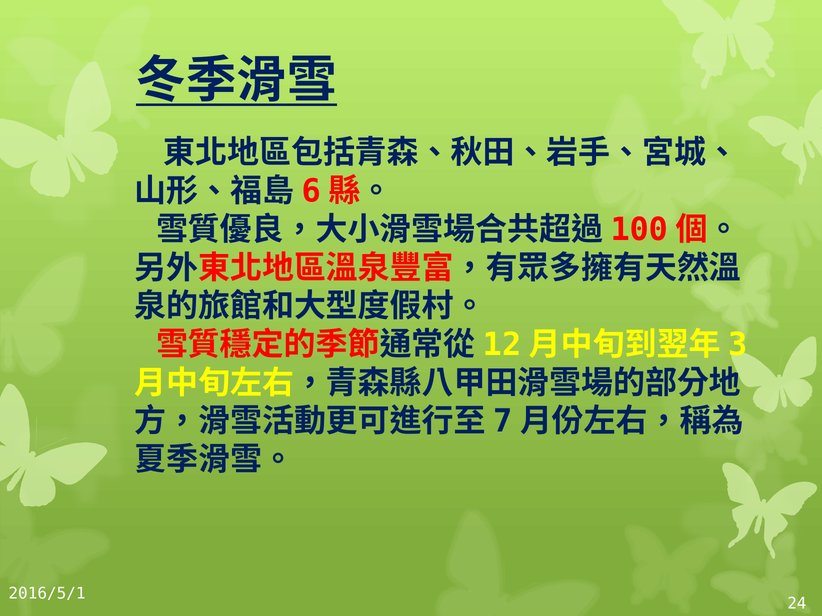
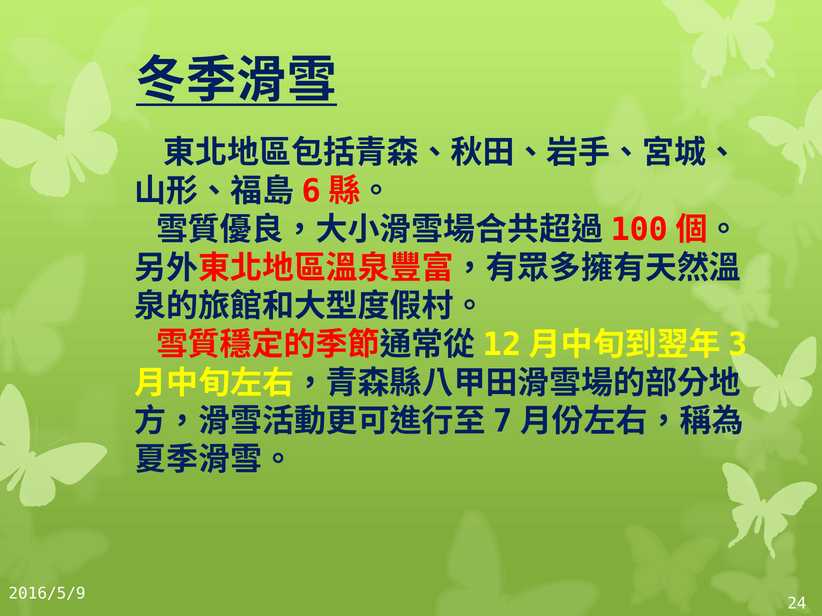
2016/5/1: 2016/5/1 -> 2016/5/9 (47, 594)
